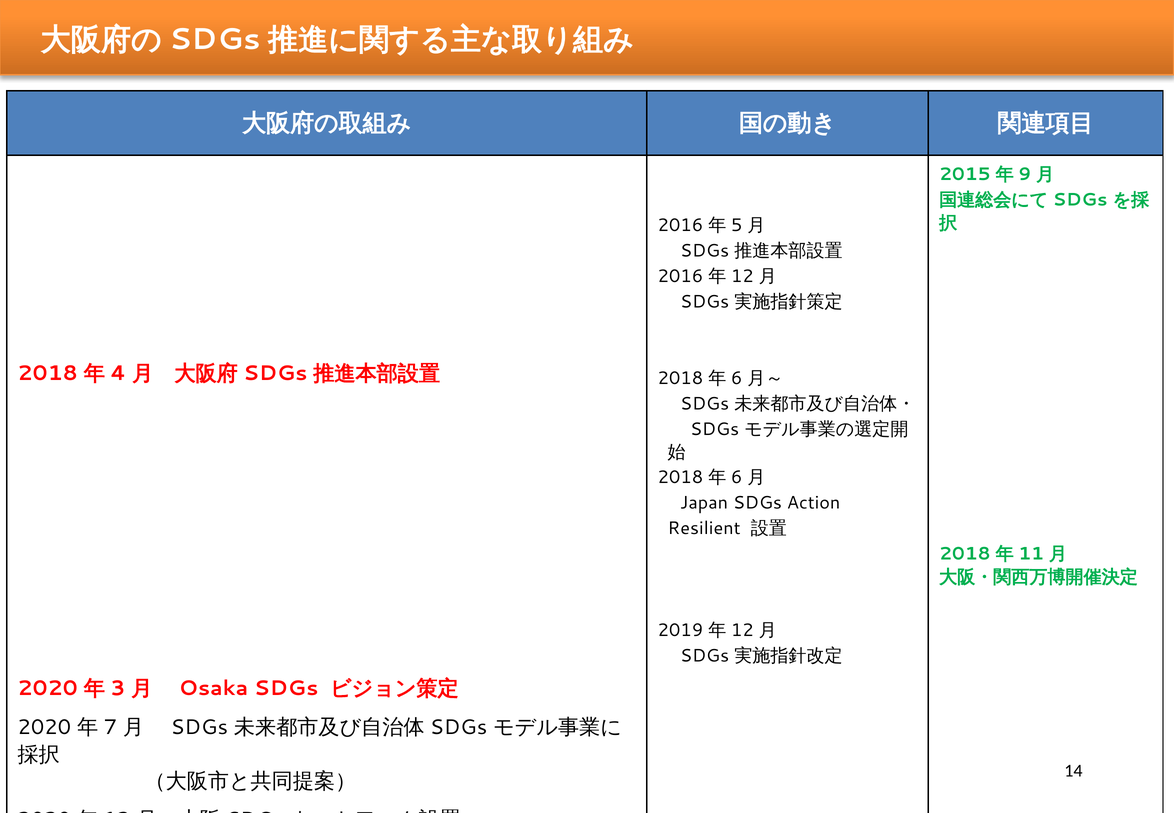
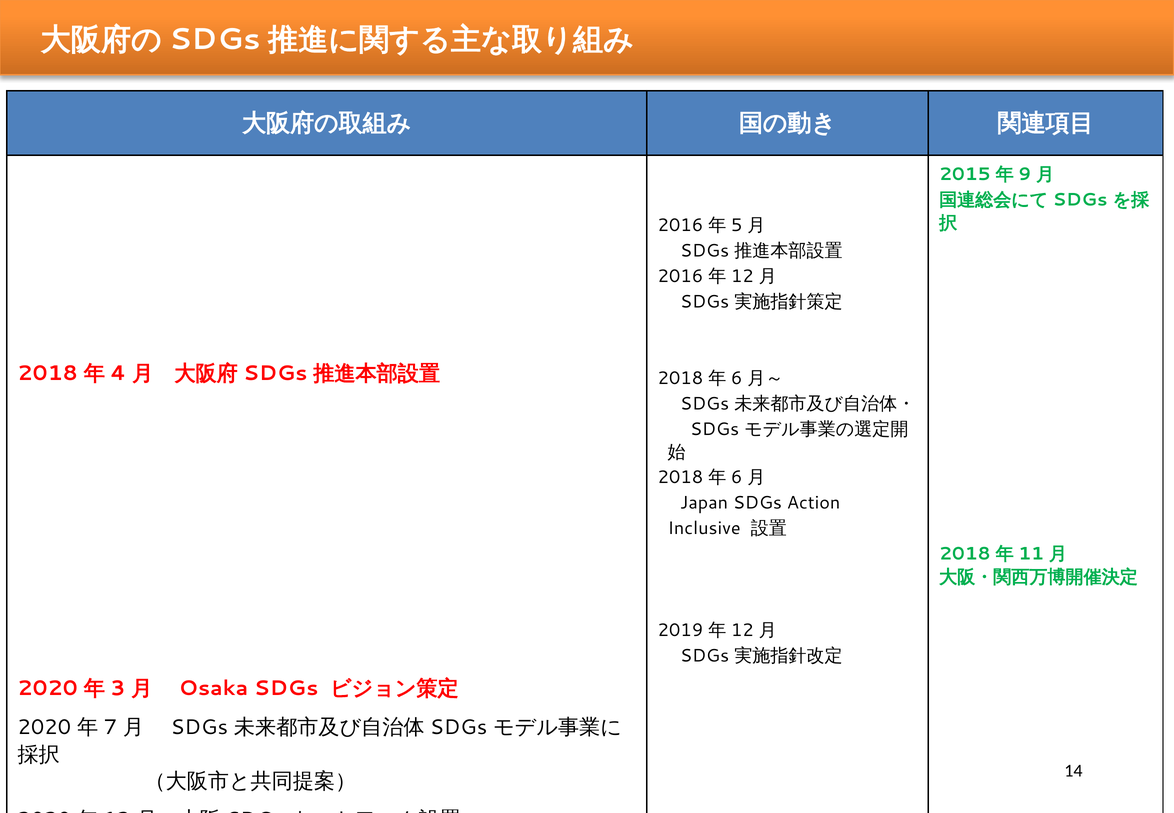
Resilient: Resilient -> Inclusive (704, 528)
